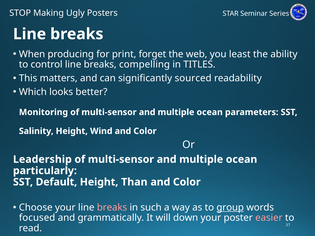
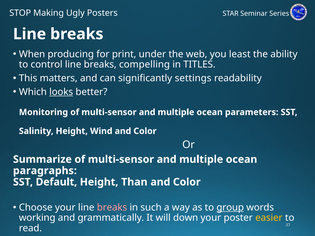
forget: forget -> under (152, 54)
sourced: sourced -> settings (193, 78)
looks underline: none -> present (61, 92)
Leadership: Leadership -> Summarize (42, 160)
particularly: particularly -> paragraphs (45, 171)
focused: focused -> working (37, 218)
easier colour: pink -> yellow (269, 218)
